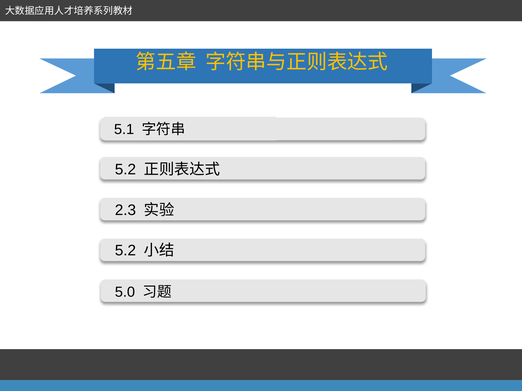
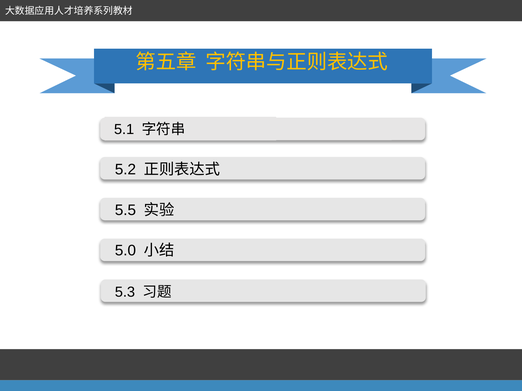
2.3: 2.3 -> 5.5 (125, 210)
5.2: 5.2 -> 5.0 (125, 251)
5.0: 5.0 -> 5.3 (125, 292)
